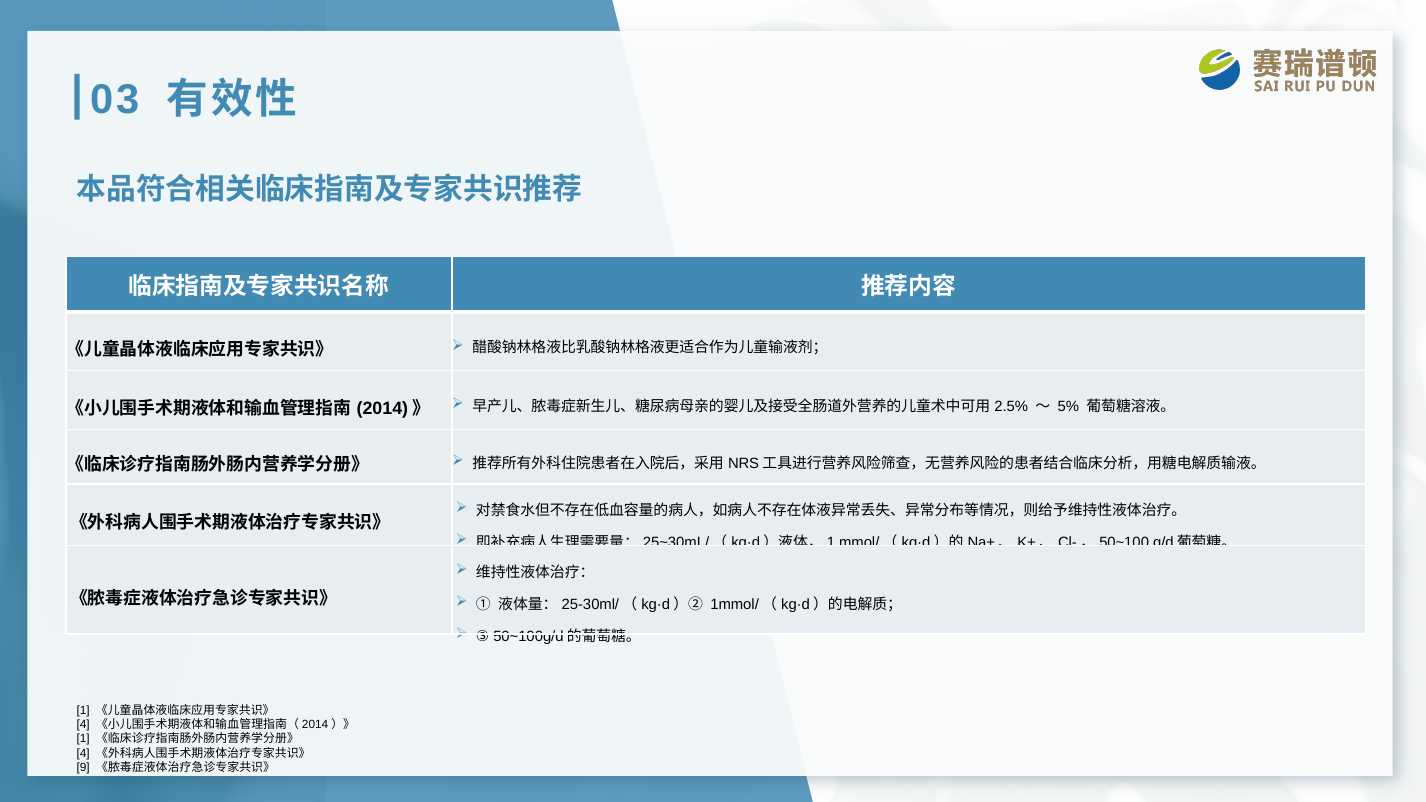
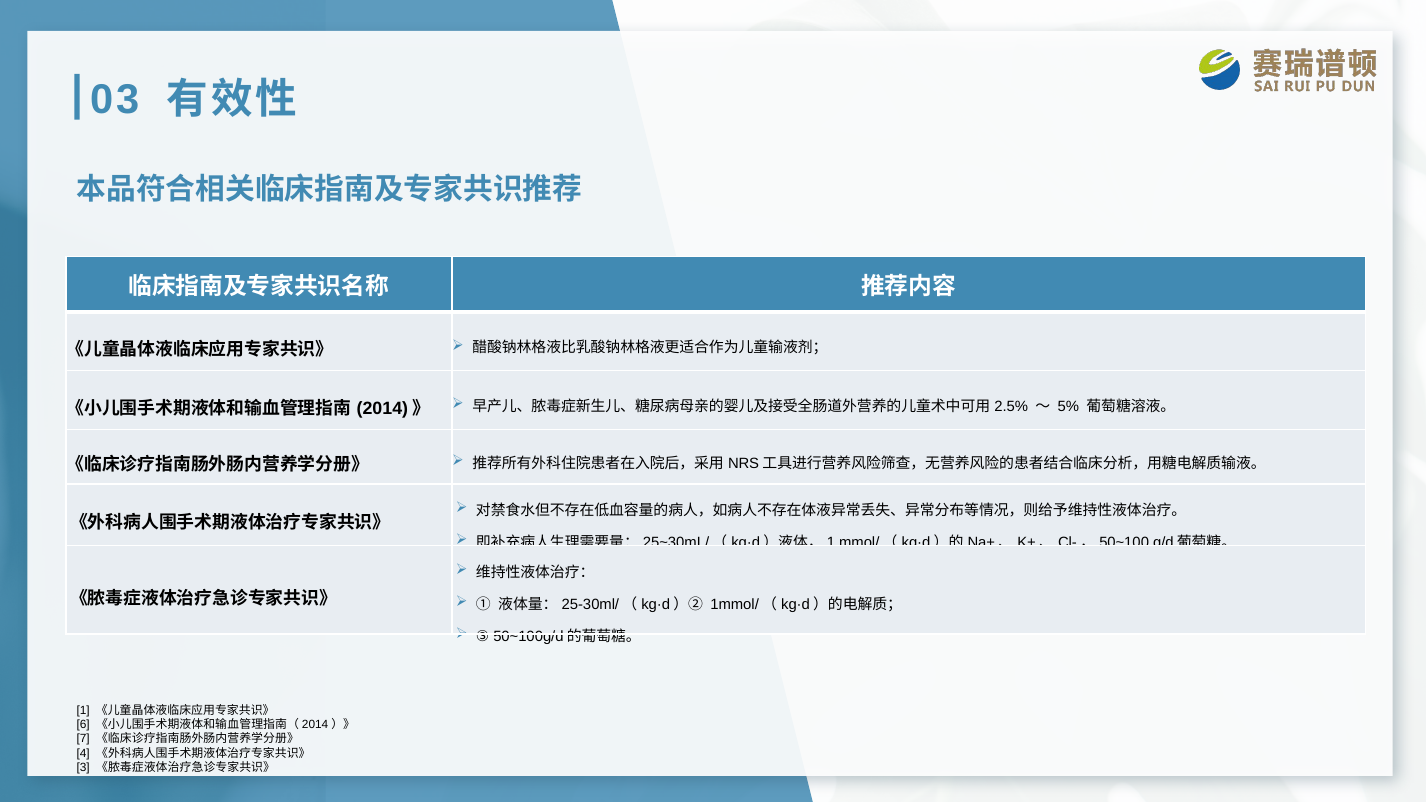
4: 4 -> 6 (83, 725)
1: 1 -> 7 (83, 739)
9: 9 -> 3 (83, 768)
